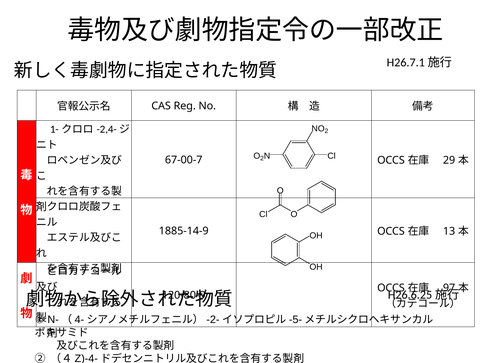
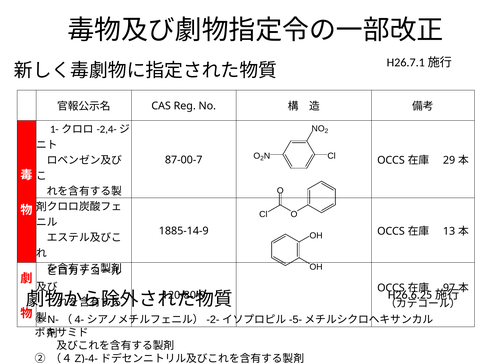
67-00-7: 67-00-7 -> 87-00-7 (184, 160)
